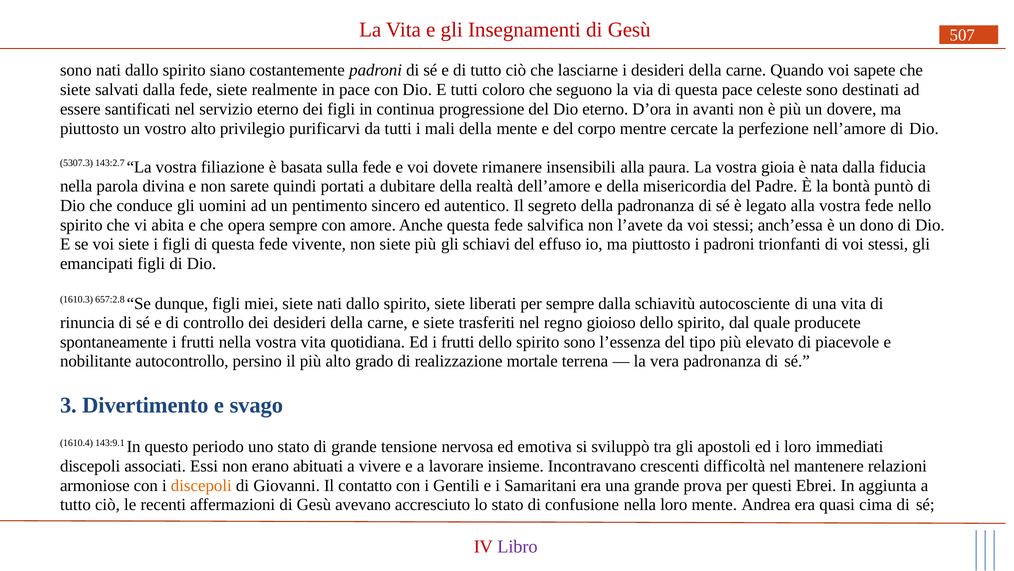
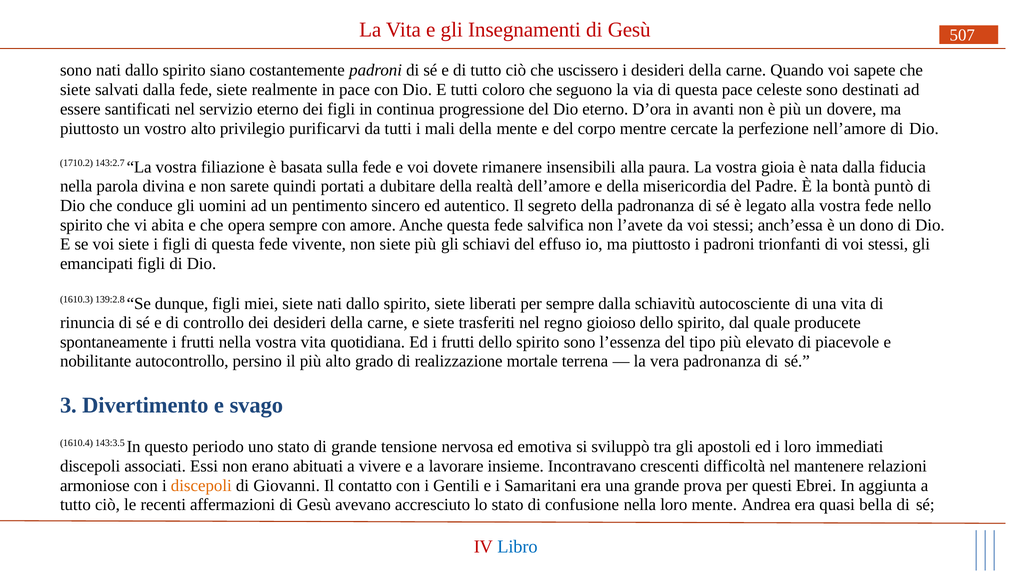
lasciarne: lasciarne -> uscissero (588, 70)
5307.3: 5307.3 -> 1710.2 (77, 163)
657:2.8: 657:2.8 -> 139:2.8 (110, 299)
143:9.1: 143:9.1 -> 143:3.5 (110, 443)
cima: cima -> bella (876, 505)
Libro colour: purple -> blue (517, 547)
